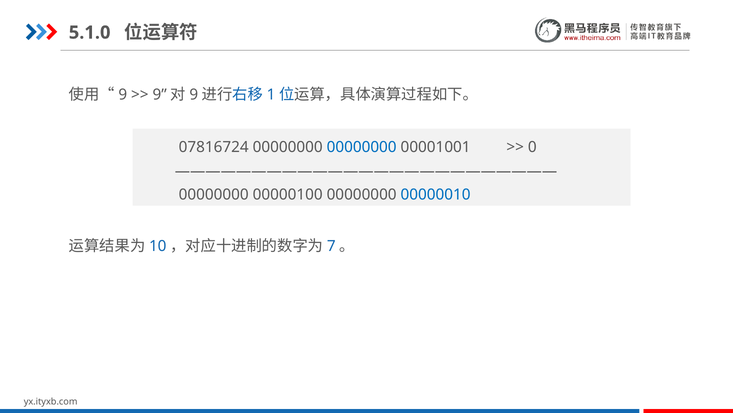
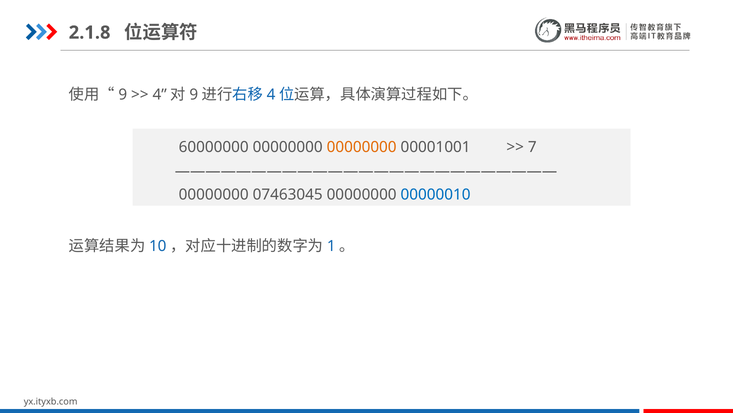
5.1.0: 5.1.0 -> 2.1.8 (90, 33)
9: 9 -> 4 (160, 94)
1: 1 -> 4 (271, 94)
07816724: 07816724 -> 60000000 (214, 147)
00000000 colour: blue -> orange (362, 147)
0: 0 -> 7 (532, 147)
00000100: 00000100 -> 07463045 (288, 195)
7: 7 -> 1 (331, 246)
